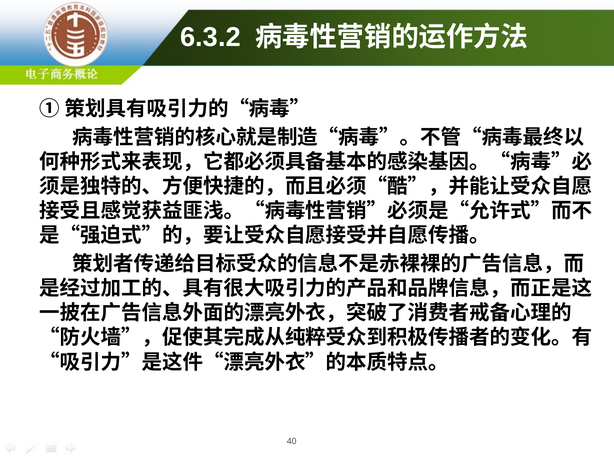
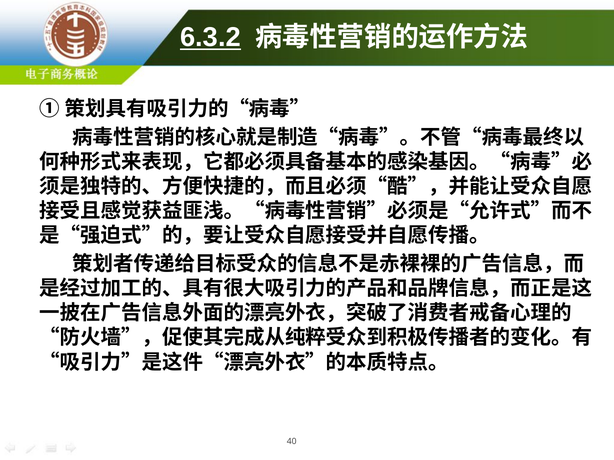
6.3.2 underline: none -> present (210, 38)
